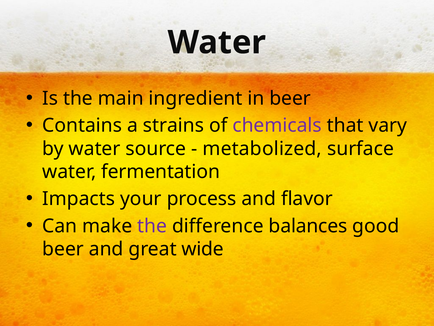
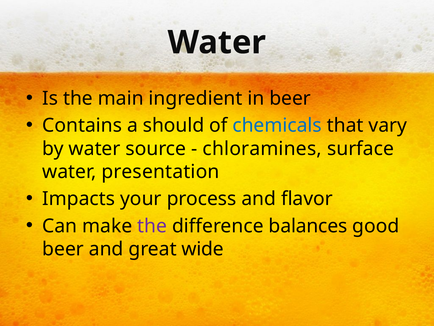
strains: strains -> should (174, 125)
chemicals colour: purple -> blue (277, 125)
metabolized: metabolized -> chloramines (262, 148)
fermentation: fermentation -> presentation (160, 172)
